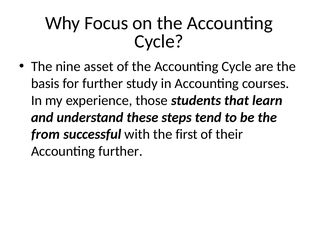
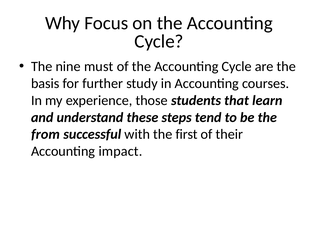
asset: asset -> must (99, 67)
Accounting further: further -> impact (120, 152)
